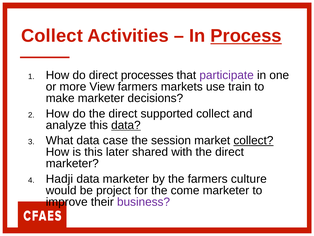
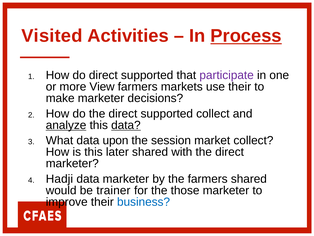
Collect: Collect -> Visited (52, 36)
do direct processes: processes -> supported (147, 75)
use train: train -> their (240, 87)
analyze underline: none -> present (66, 125)
case: case -> upon (115, 140)
collect underline: present -> none (253, 140)
farmers culture: culture -> shared (249, 179)
project: project -> trainer (113, 190)
come: come -> those (185, 190)
business colour: purple -> blue (144, 201)
